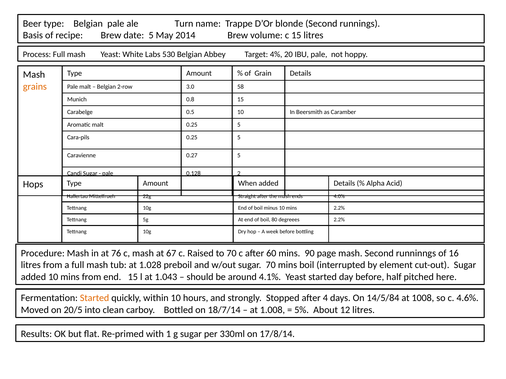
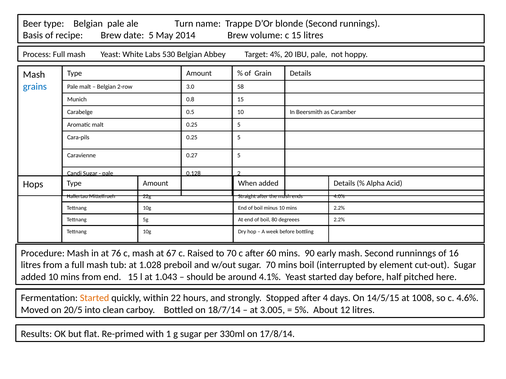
grains colour: orange -> blue (35, 87)
page: page -> early (327, 254)
within 10: 10 -> 22 (176, 298)
14/5/84: 14/5/84 -> 14/5/15 (383, 298)
1.008: 1.008 -> 3.005 (273, 310)
